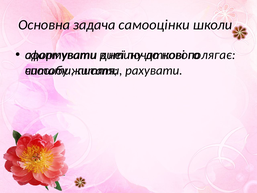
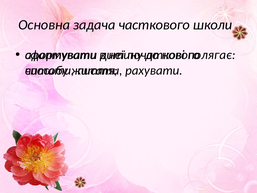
самооцінки: самооцінки -> часткового (154, 25)
